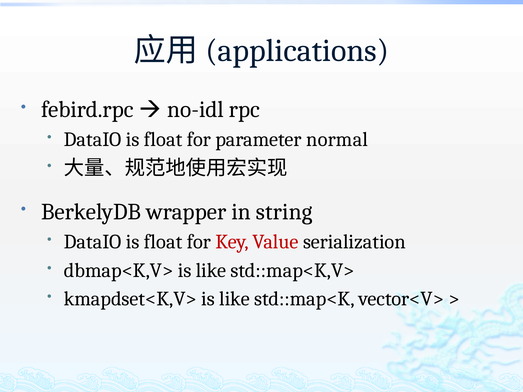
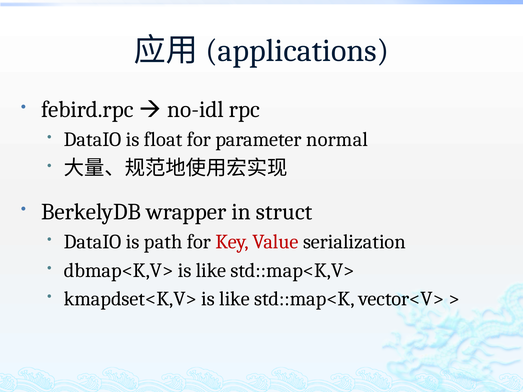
string: string -> struct (284, 212)
float: float -> path (163, 242)
